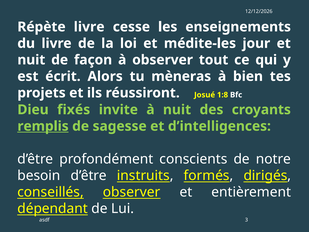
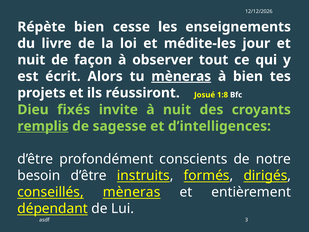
Répète livre: livre -> bien (89, 27)
mèneras underline: none -> present (181, 76)
conseillés observer: observer -> mèneras (132, 192)
